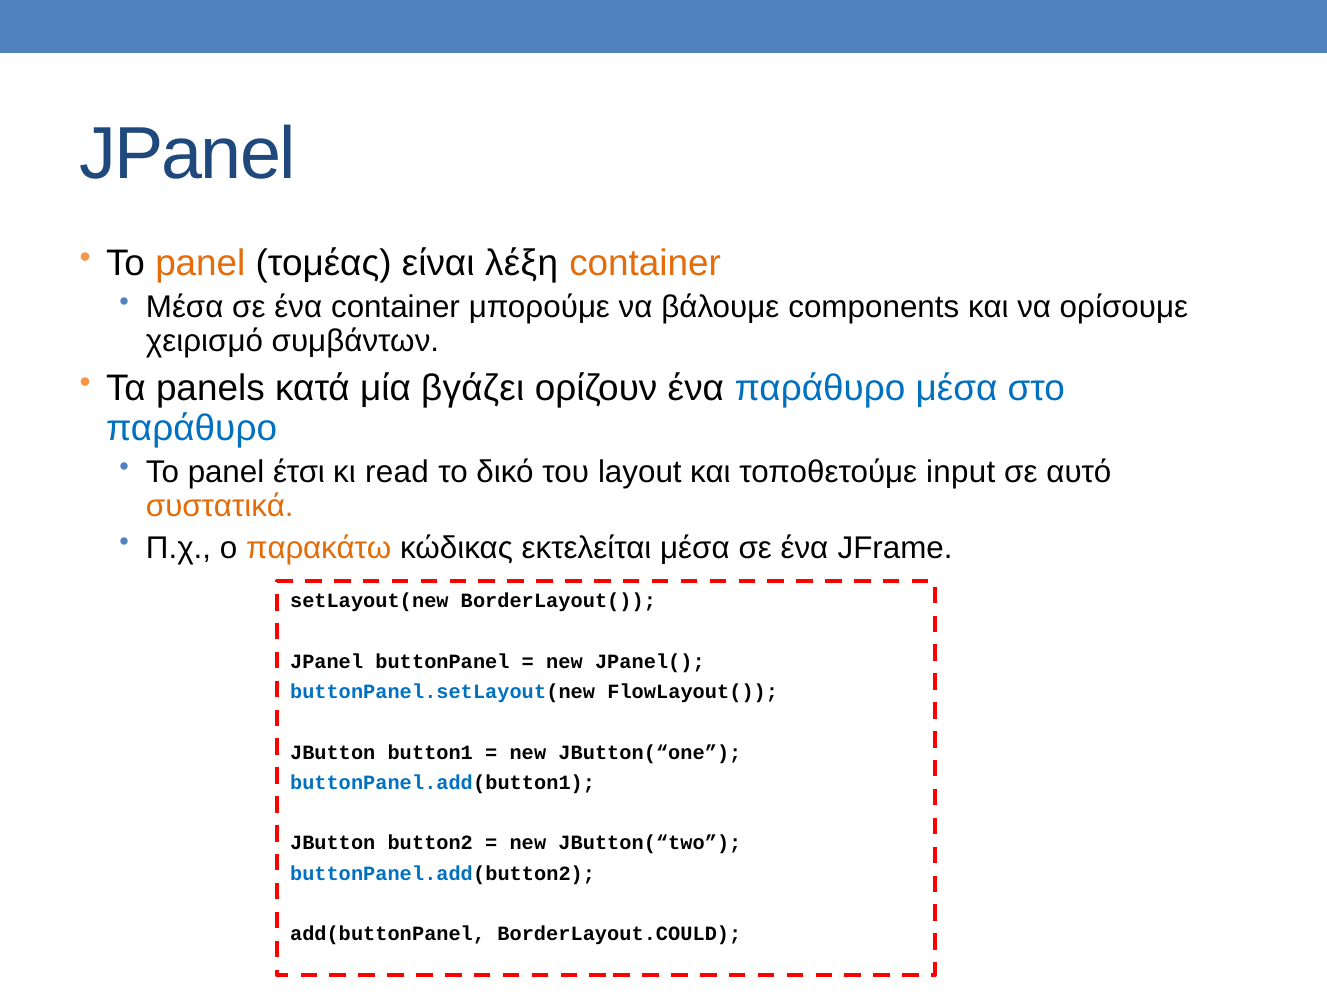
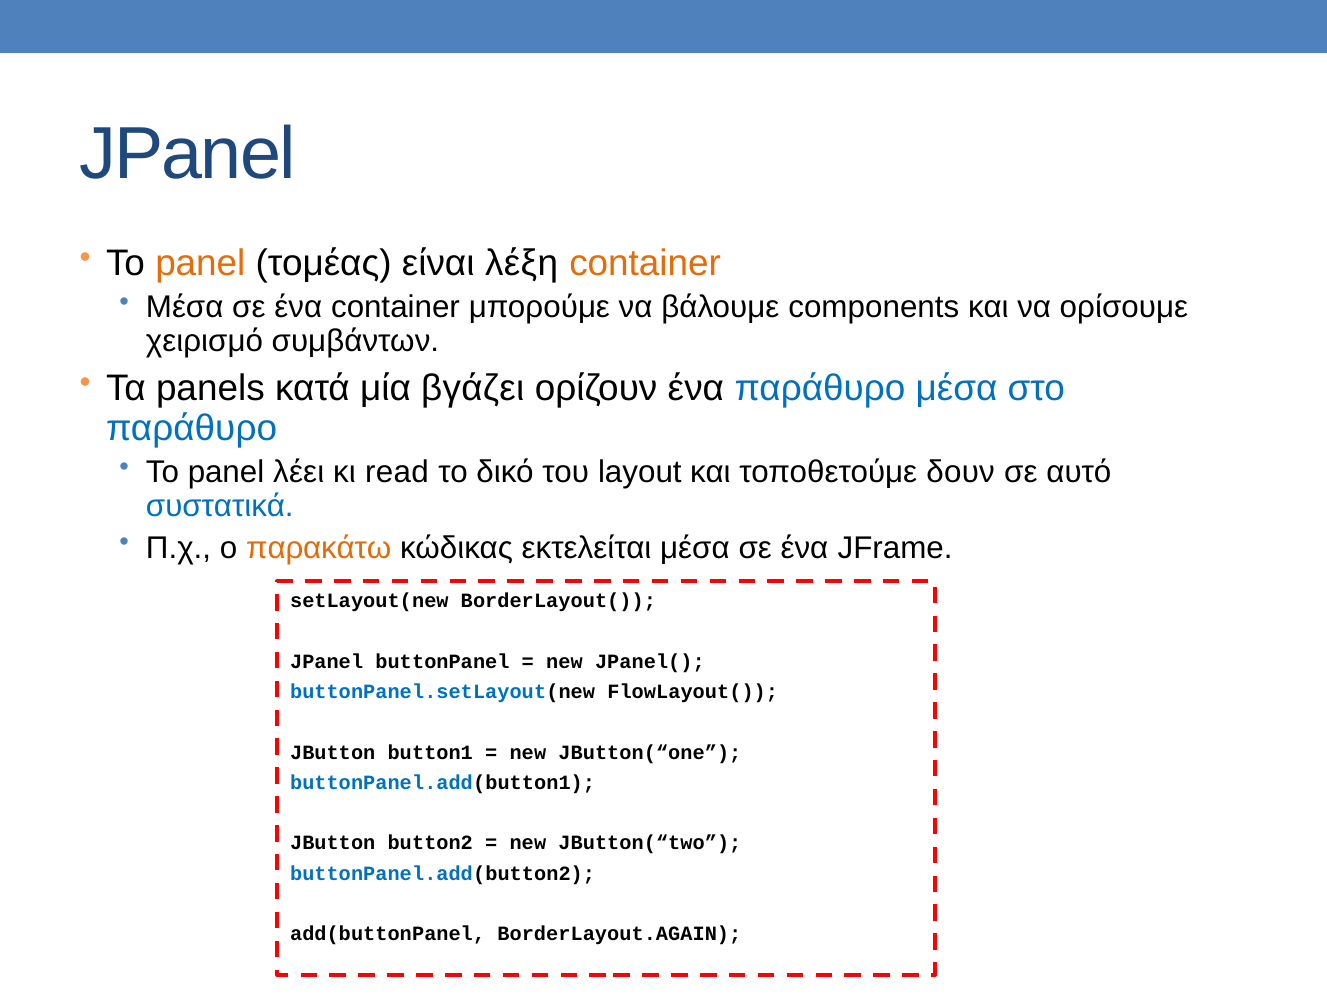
έτσι: έτσι -> λέει (299, 472)
input: input -> δουν (961, 472)
συστατικά colour: orange -> blue (220, 506)
BorderLayout.COULD: BorderLayout.COULD -> BorderLayout.AGAIN (619, 934)
